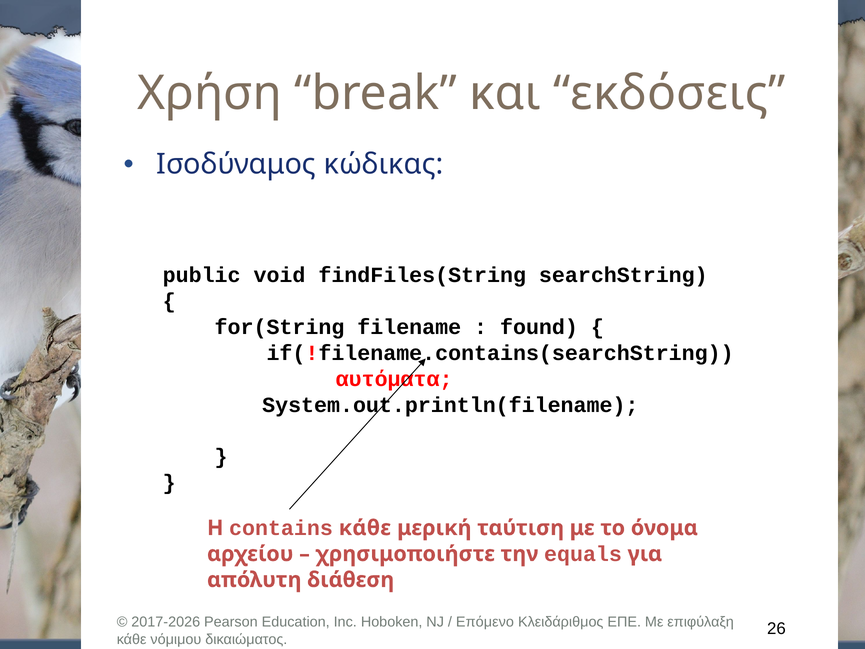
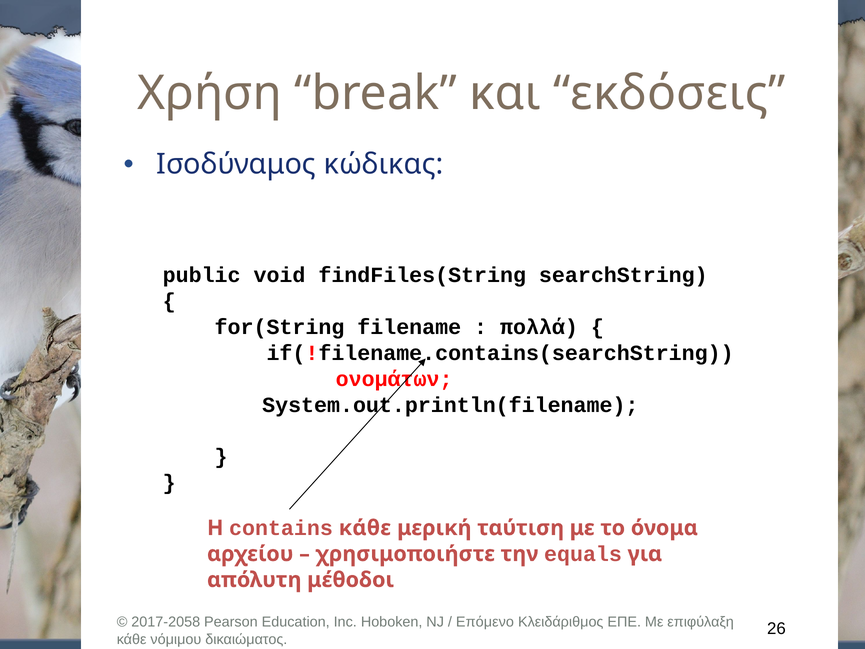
found: found -> πολλά (539, 327)
αυτόματα: αυτόματα -> ονομάτων (394, 379)
διάθεση: διάθεση -> μέθοδοι (351, 580)
2017-2026: 2017-2026 -> 2017-2058 (166, 622)
